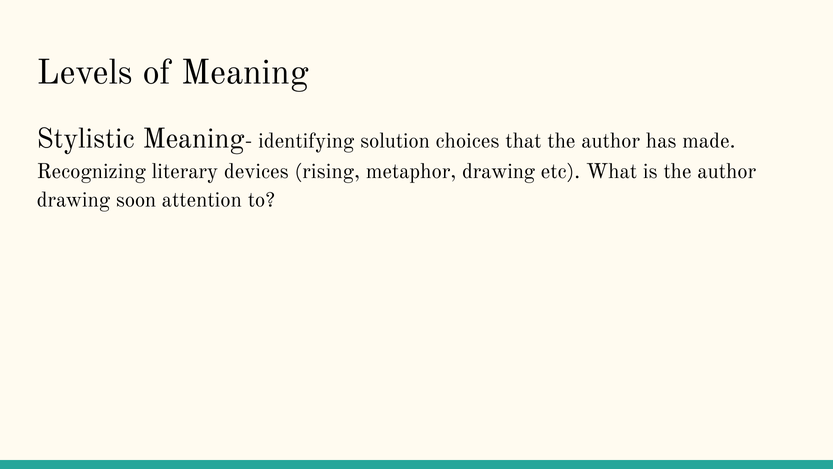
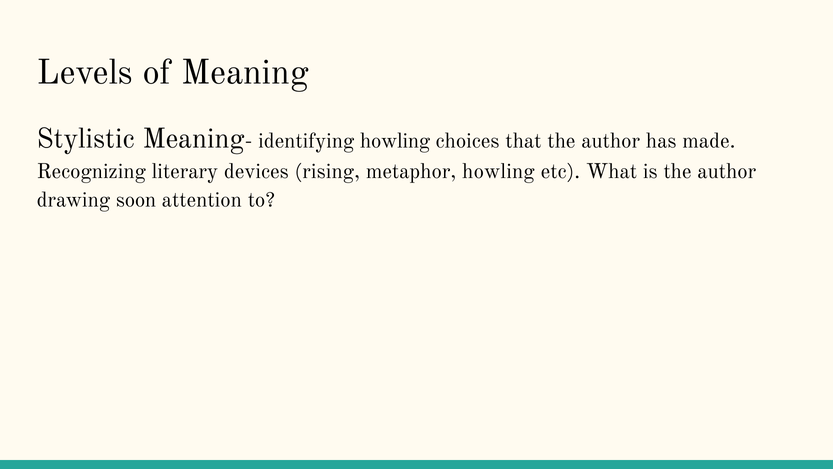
identifying solution: solution -> howling (395, 141)
metaphor drawing: drawing -> howling (498, 171)
